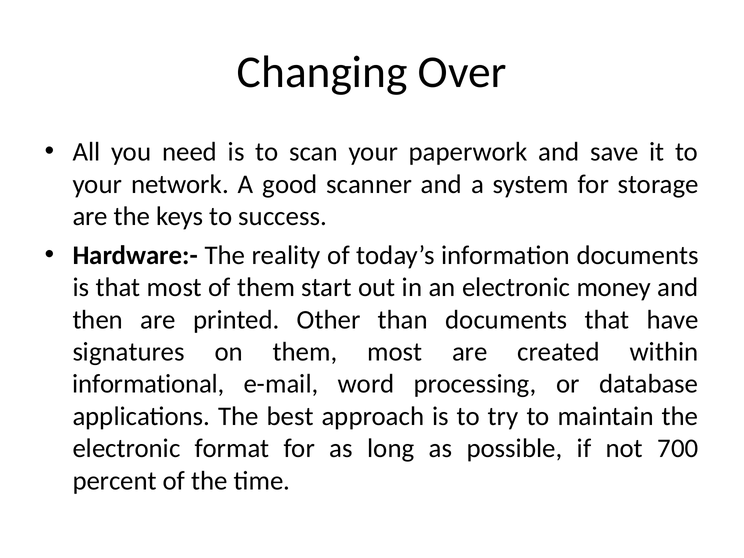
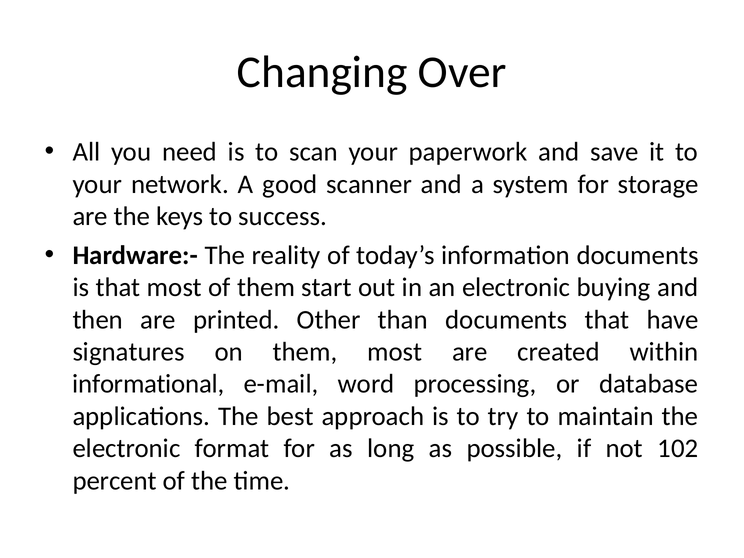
money: money -> buying (614, 287)
700: 700 -> 102 (678, 449)
